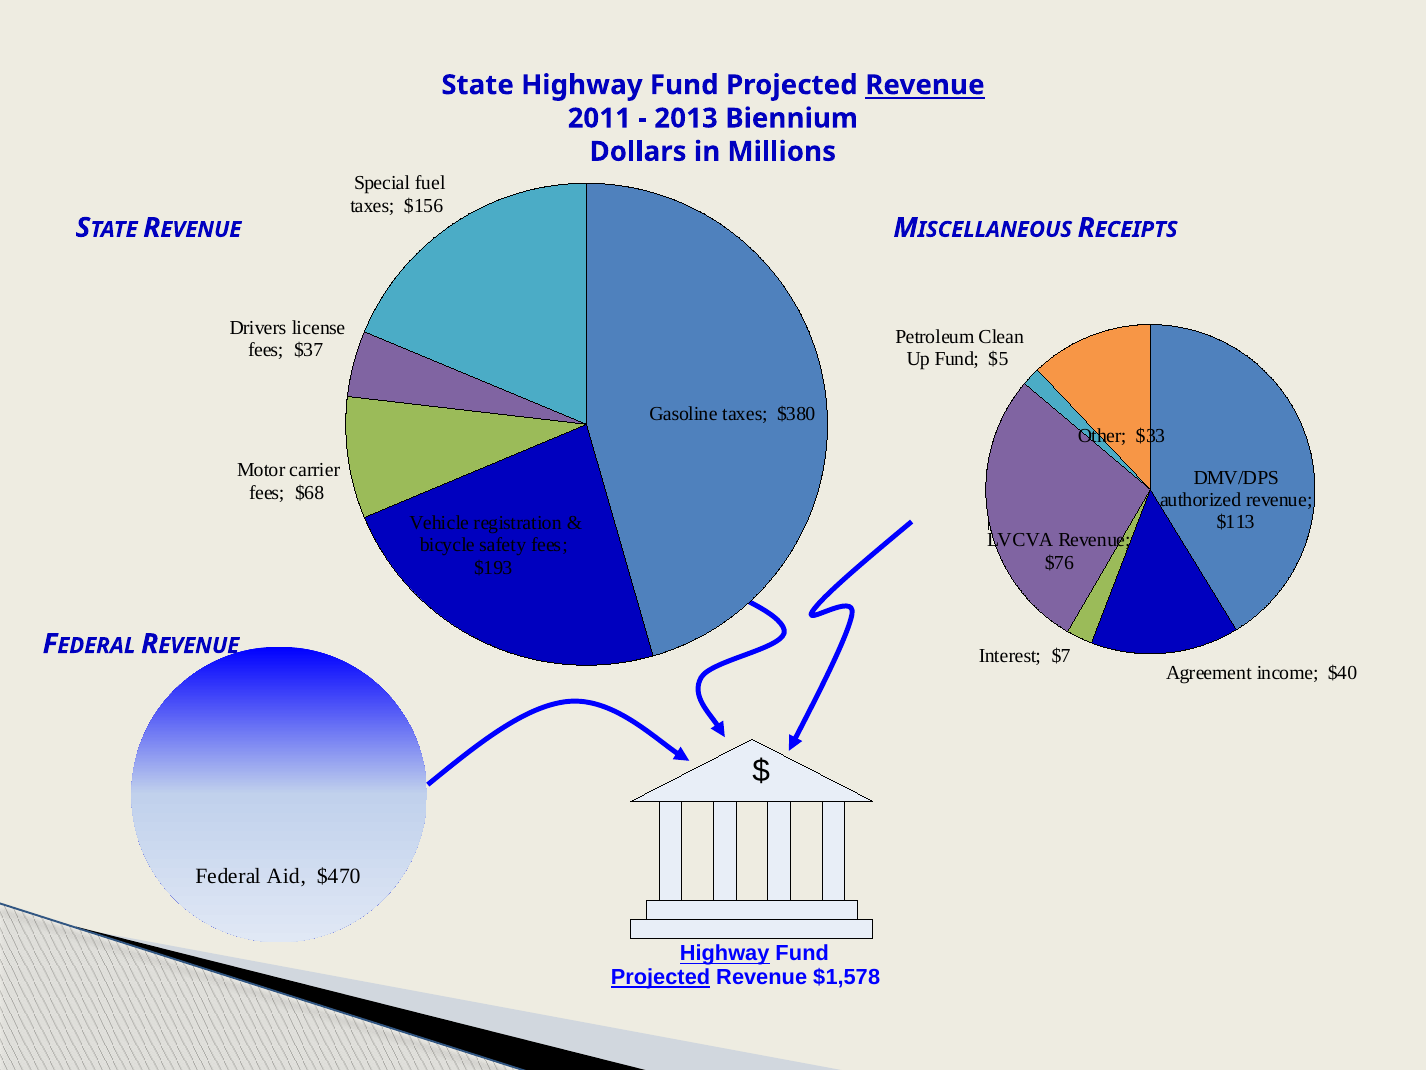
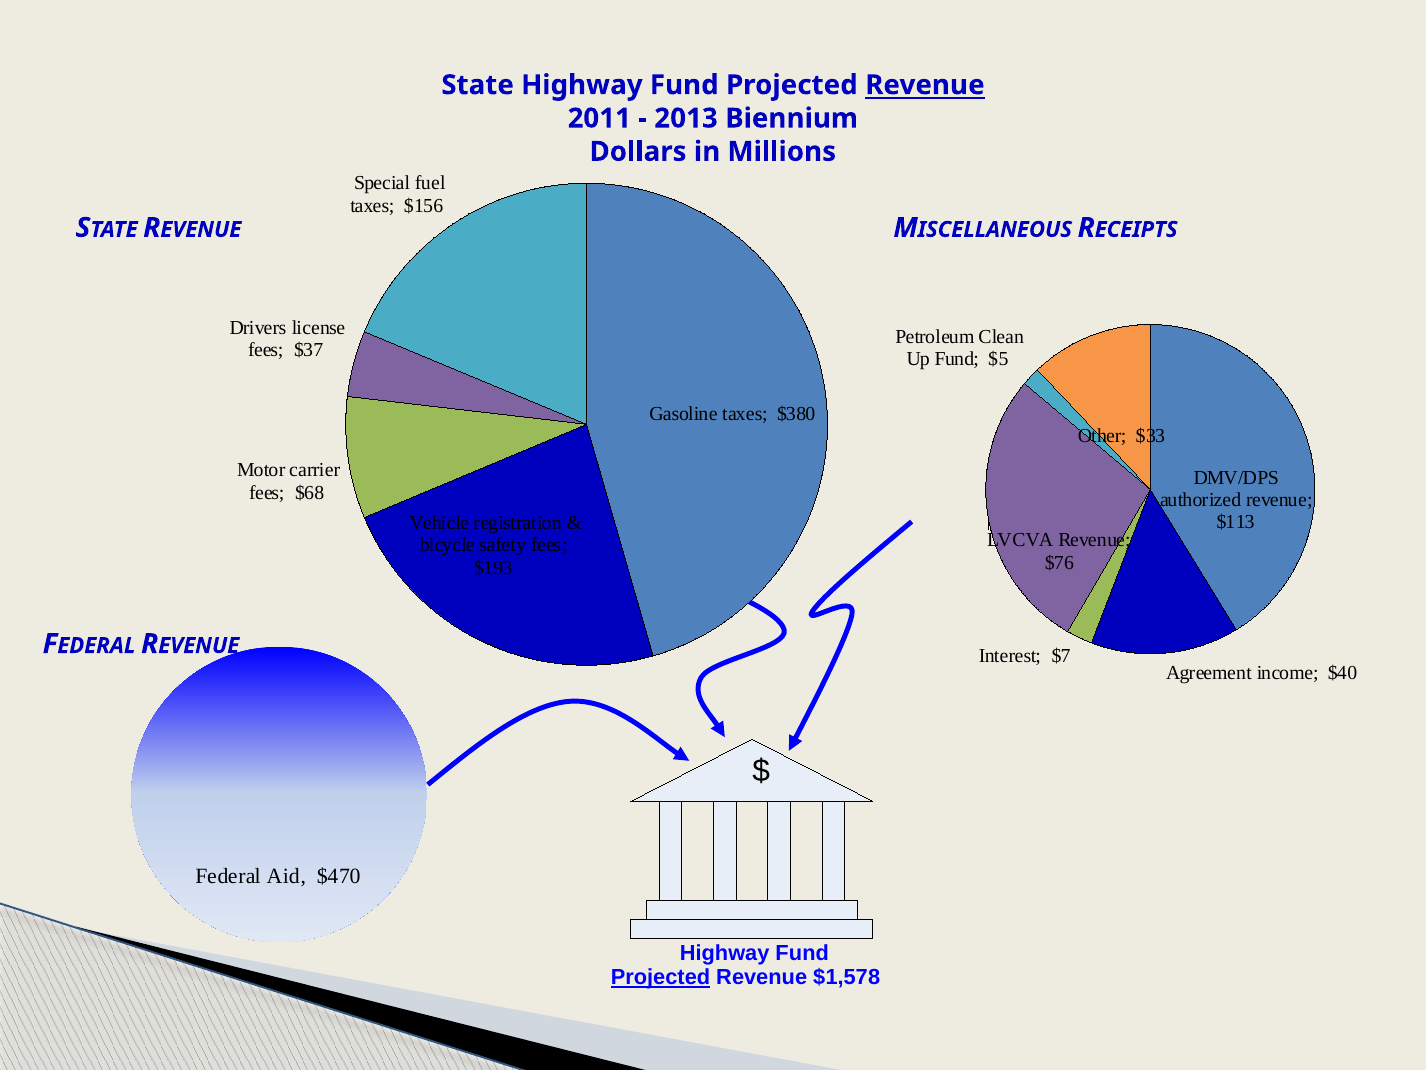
Highway underline: present -> none (725, 953)
